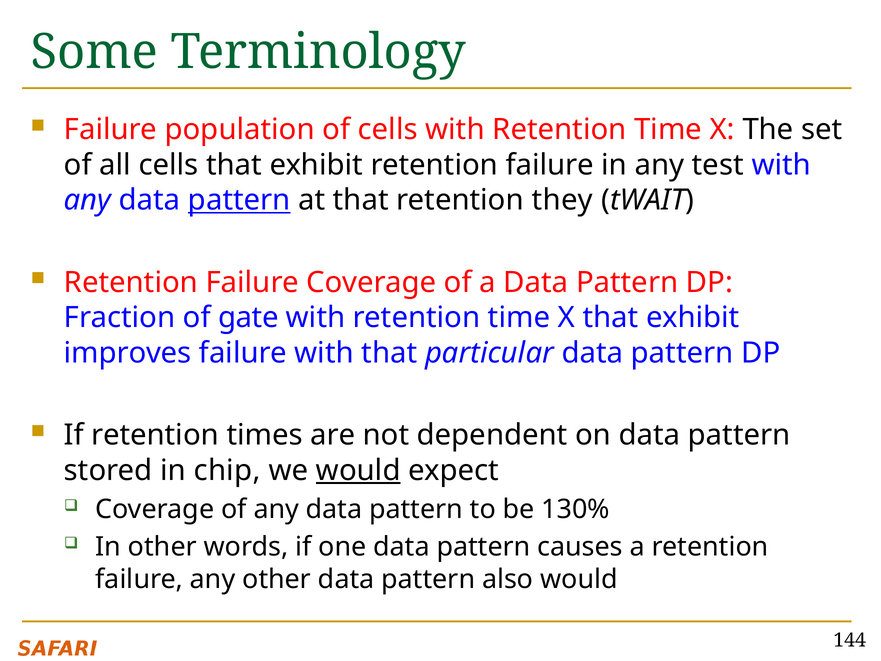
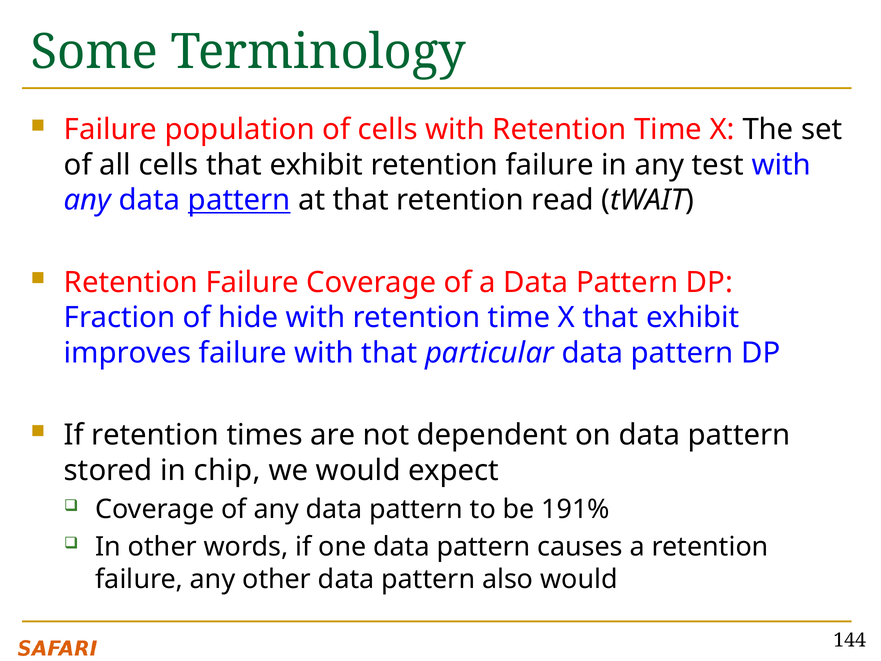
they: they -> read (563, 200)
gate: gate -> hide (248, 318)
would underline: present -> none (358, 470)
130%: 130% -> 191% (576, 509)
